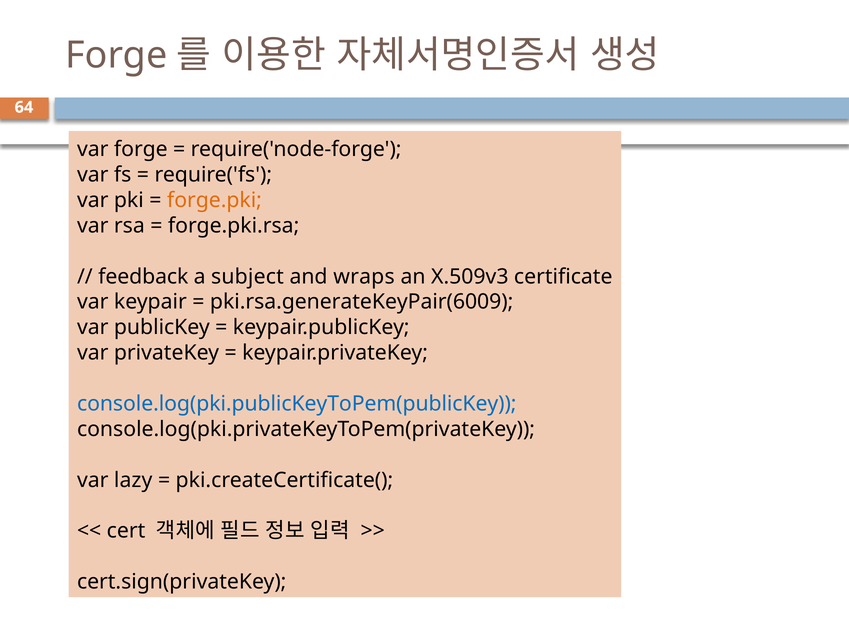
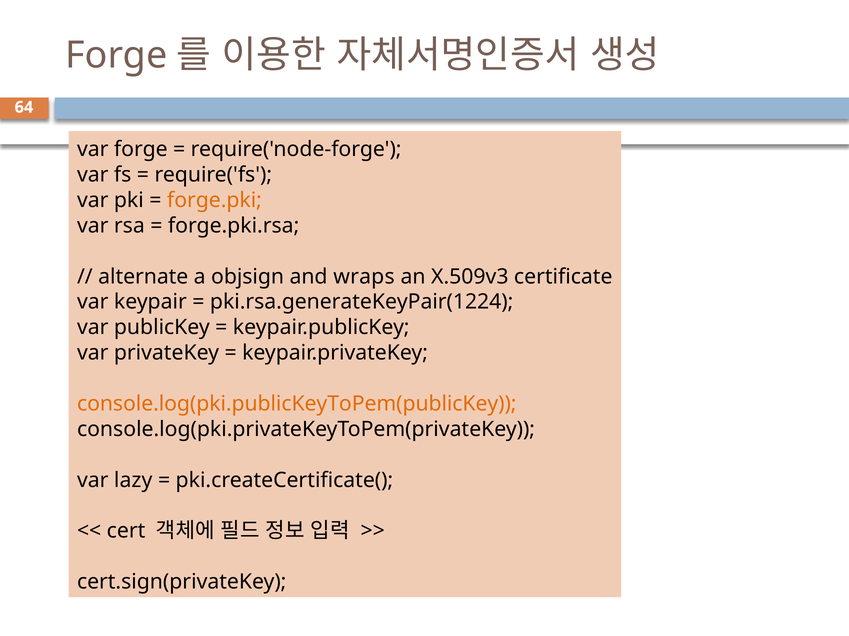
feedback: feedback -> alternate (143, 277)
subject: subject -> objsign (248, 277)
pki.rsa.generateKeyPair(6009: pki.rsa.generateKeyPair(6009 -> pki.rsa.generateKeyPair(1224 (362, 302)
console.log(pki.publicKeyToPem(publicKey colour: blue -> orange (297, 404)
